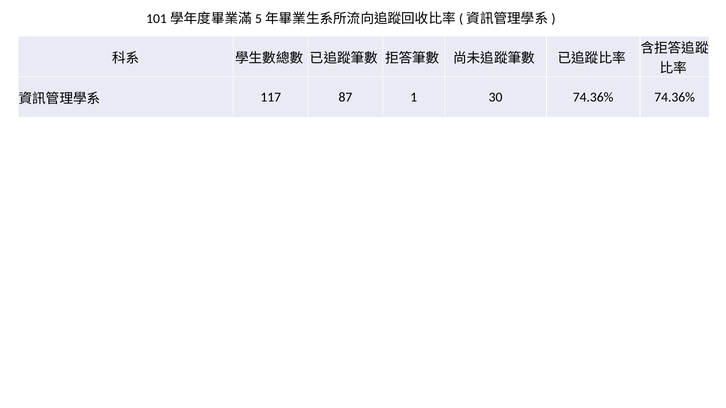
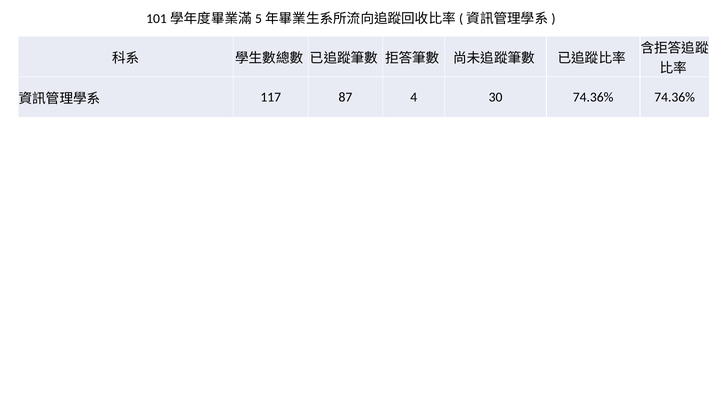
1: 1 -> 4 (414, 97)
